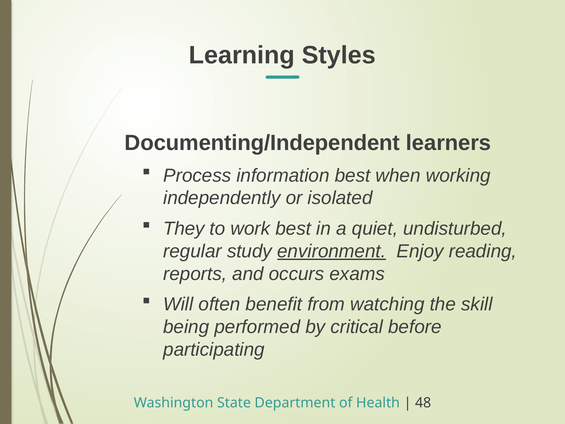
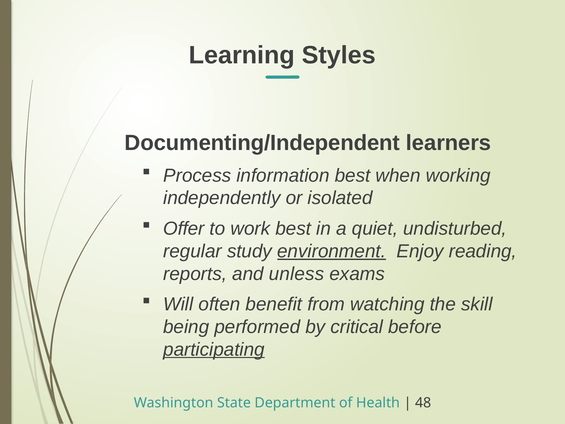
They: They -> Offer (184, 228)
occurs: occurs -> unless (296, 274)
participating underline: none -> present (214, 349)
